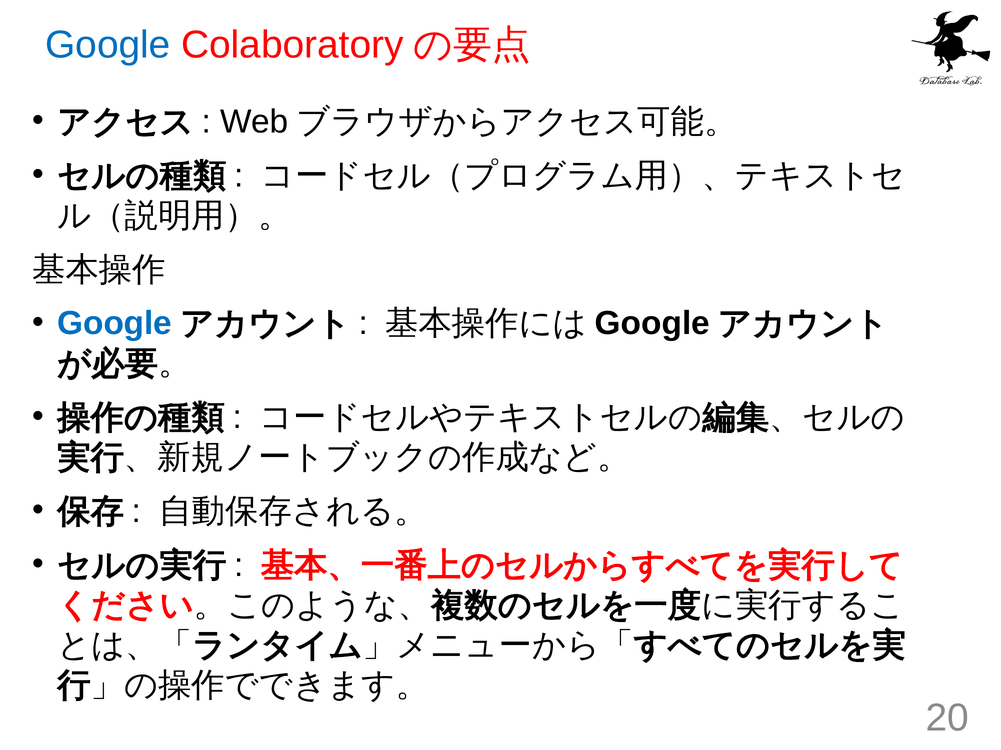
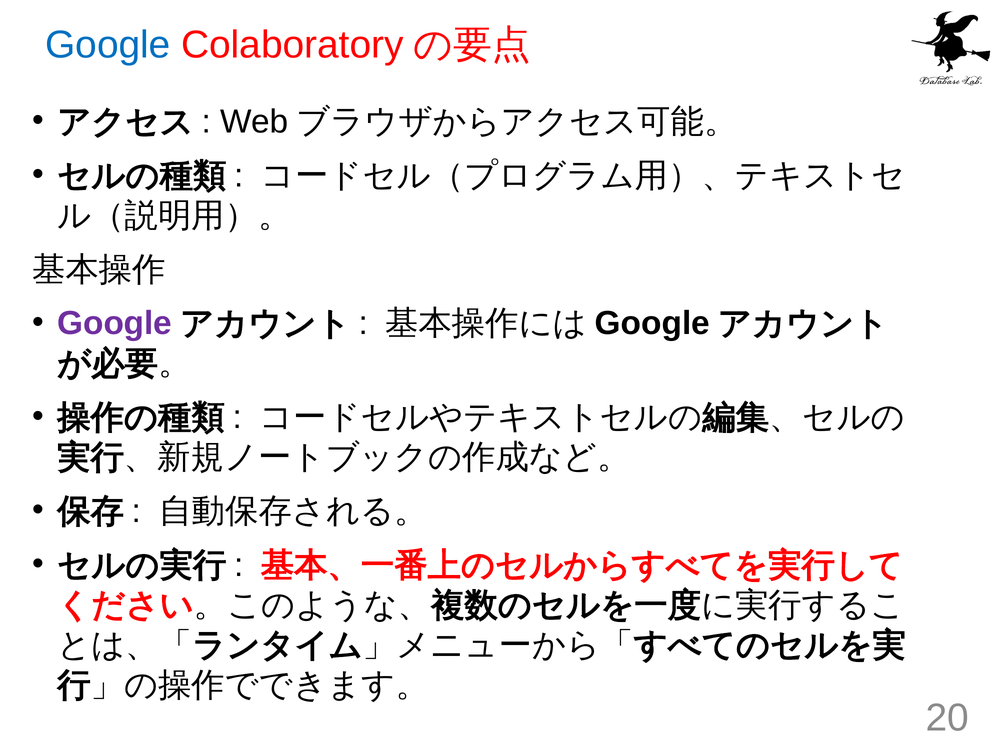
Google colour: blue -> purple (115, 324)
